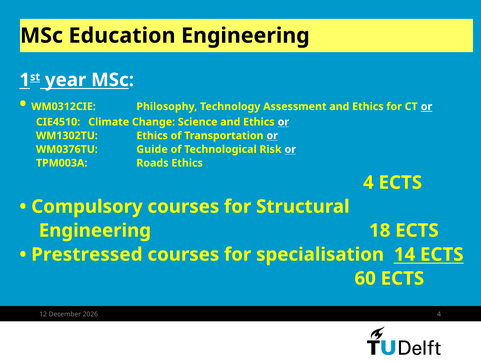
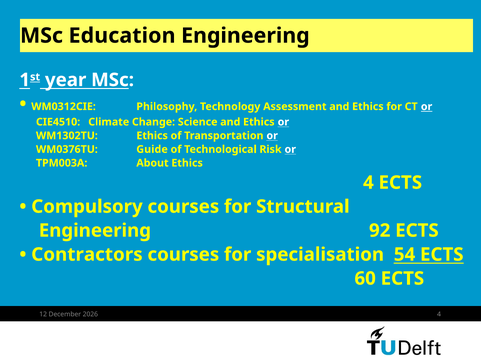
Roads: Roads -> About (152, 163)
18: 18 -> 92 (380, 230)
Prestressed: Prestressed -> Contractors (87, 254)
14: 14 -> 54 (405, 254)
